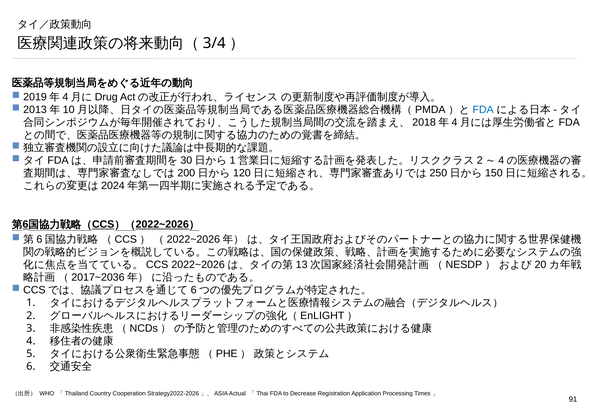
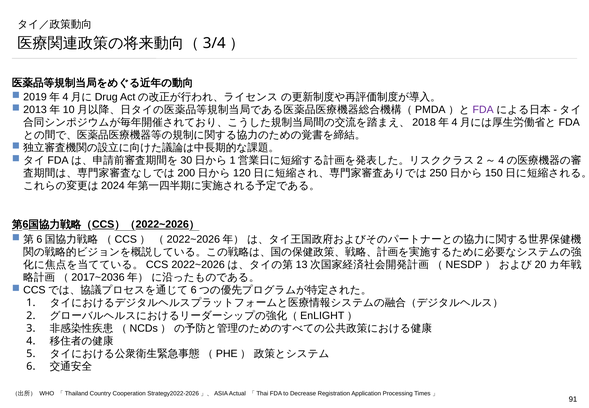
FDA colour: blue -> purple (483, 110)
